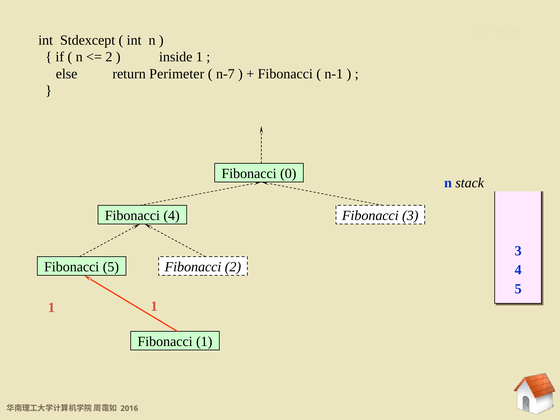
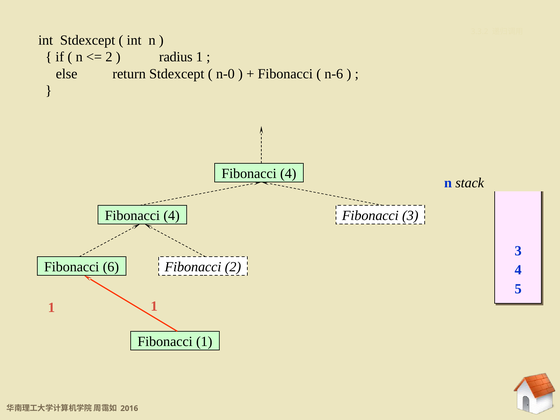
inside: inside -> radius (176, 57)
return Perimeter: Perimeter -> Stdexcept (177, 74)
n-7: n-7 -> n-0 (225, 74)
n-1: n-1 -> n-6 (334, 74)
0: 0 -> 4 (288, 174)
Fibonacci 5: 5 -> 6 (111, 267)
